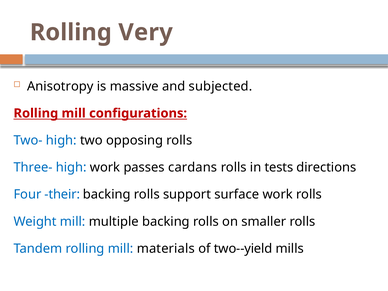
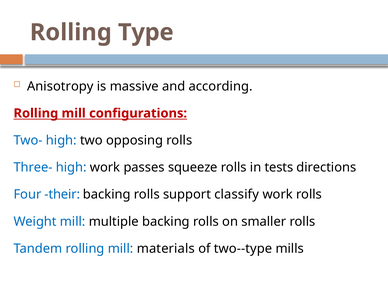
Very: Very -> Type (146, 32)
subjected: subjected -> according (221, 86)
cardans: cardans -> squeeze (193, 167)
surface: surface -> classify (237, 194)
two--yield: two--yield -> two--type (243, 249)
